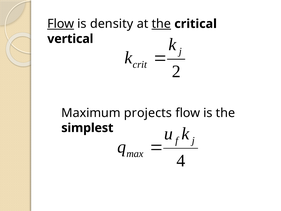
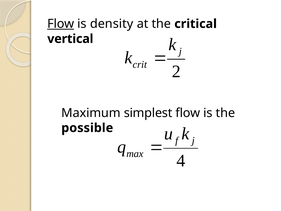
the underline: present -> none (161, 24)
projects: projects -> simplest (148, 113)
simplest: simplest -> possible (87, 128)
